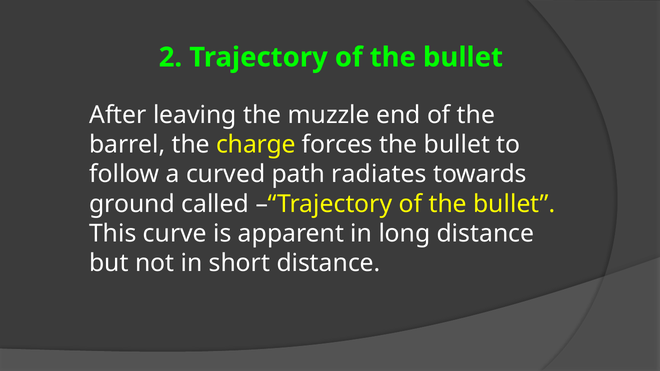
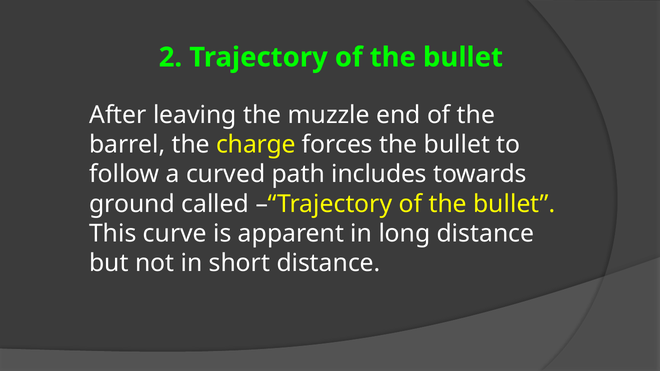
radiates: radiates -> includes (379, 174)
